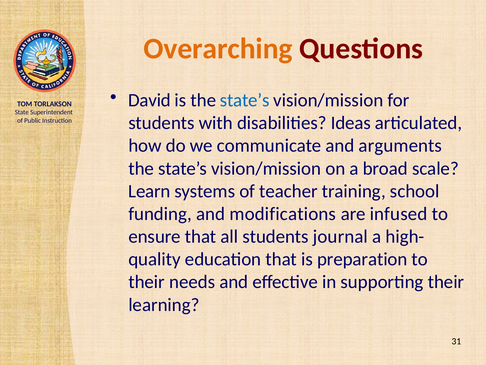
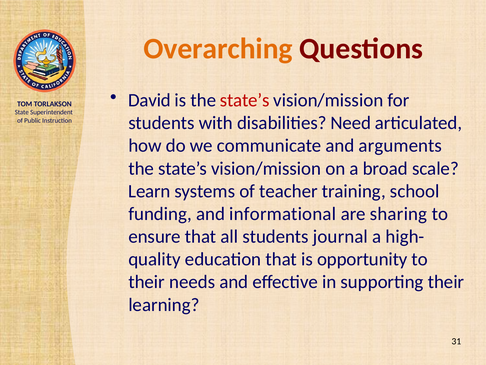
state’s colour: blue -> red (245, 100)
Ideas: Ideas -> Need (351, 123)
modifications: modifications -> informational (283, 214)
infused: infused -> sharing (399, 214)
preparation: preparation -> opportunity (362, 259)
